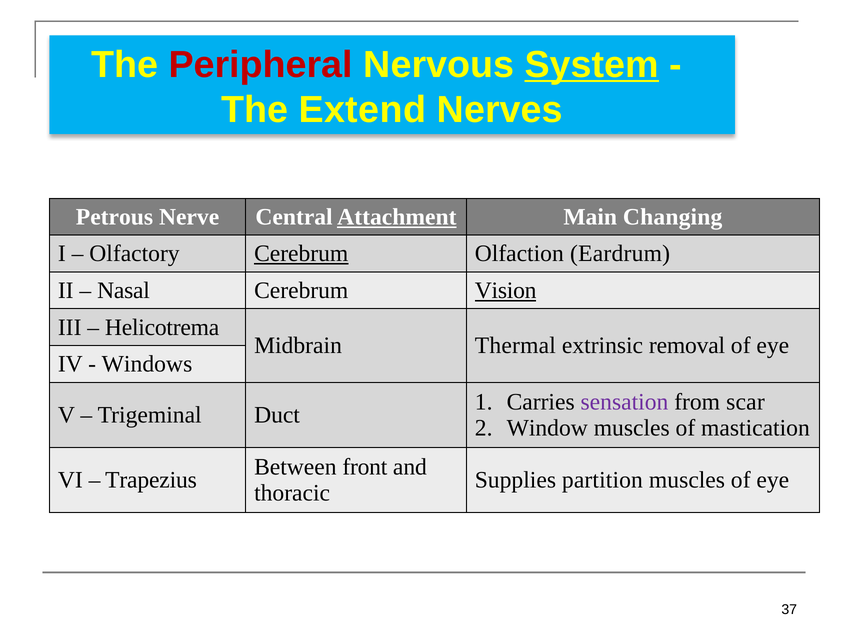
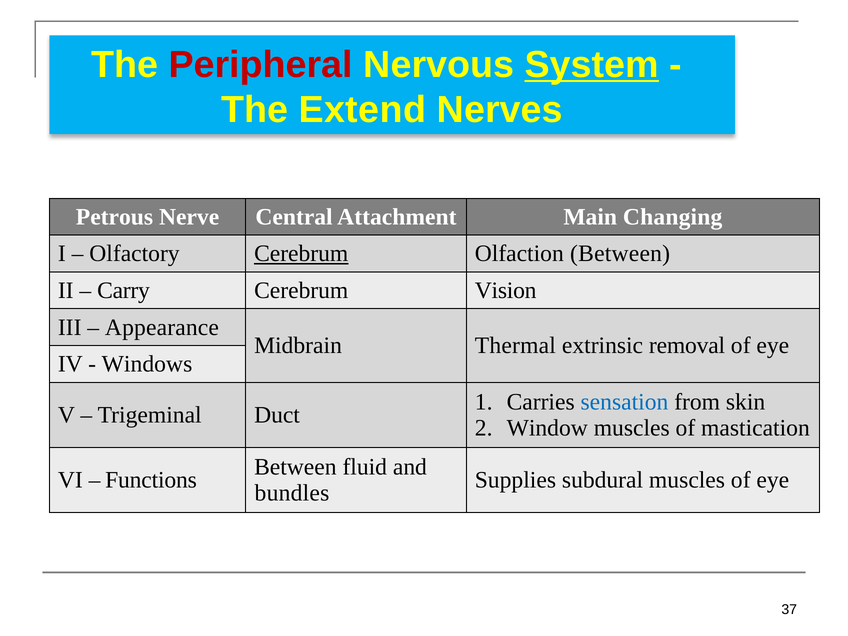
Attachment underline: present -> none (397, 217)
Olfaction Eardrum: Eardrum -> Between (620, 254)
Nasal: Nasal -> Carry (124, 290)
Vision underline: present -> none (506, 290)
Helicotrema: Helicotrema -> Appearance (162, 327)
sensation colour: purple -> blue (624, 402)
scar: scar -> skin (746, 402)
front: front -> fluid (365, 467)
Trapezius: Trapezius -> Functions (151, 480)
partition: partition -> subdural (603, 480)
thoracic: thoracic -> bundles (292, 493)
